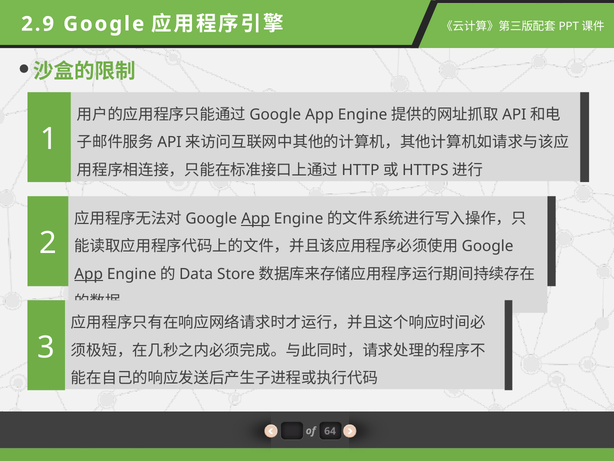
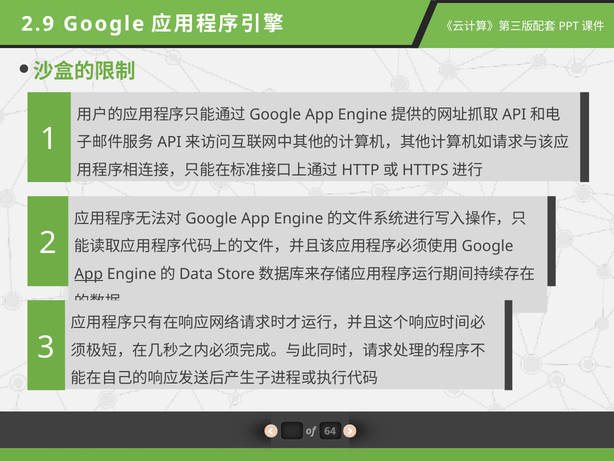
App underline: present -> none (256, 218)
